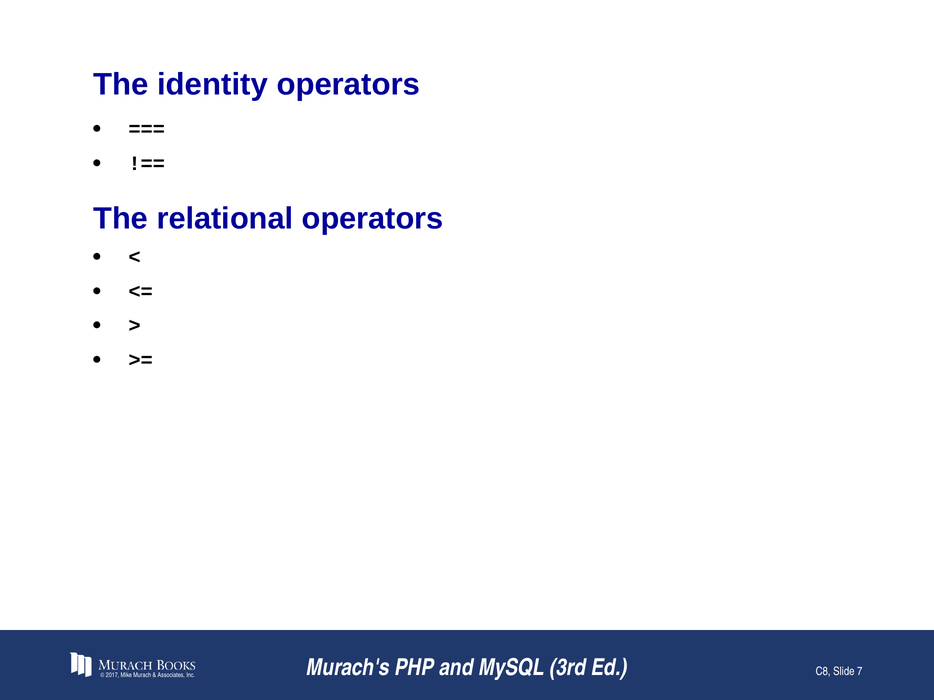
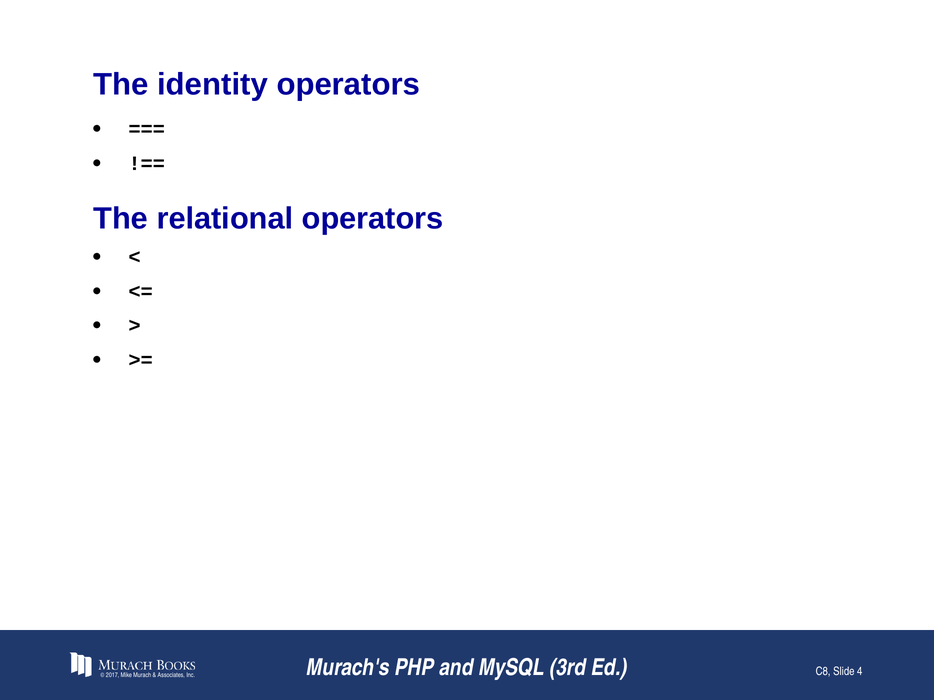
7: 7 -> 4 (860, 672)
